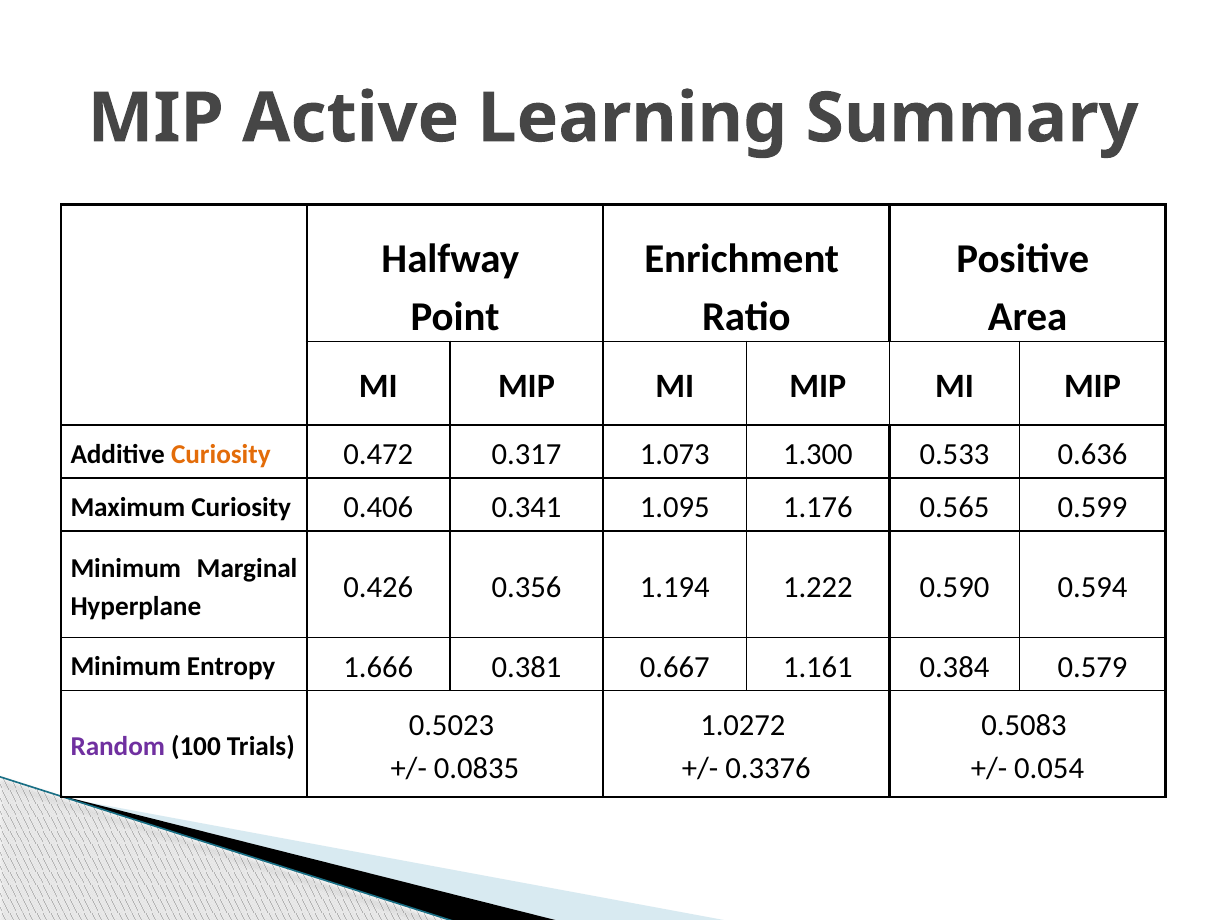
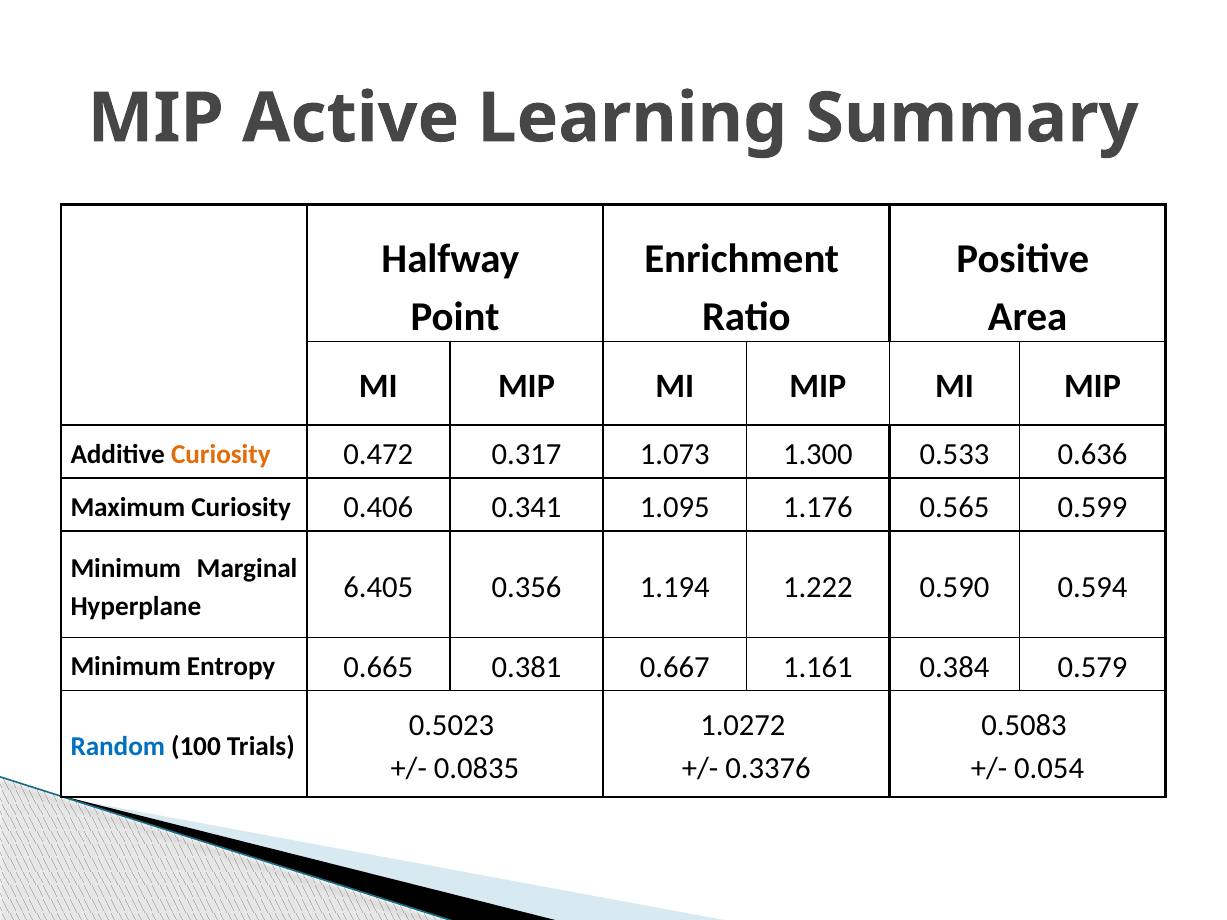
0.426: 0.426 -> 6.405 (378, 588)
1.666: 1.666 -> 0.665 (378, 668)
Random colour: purple -> blue (118, 747)
